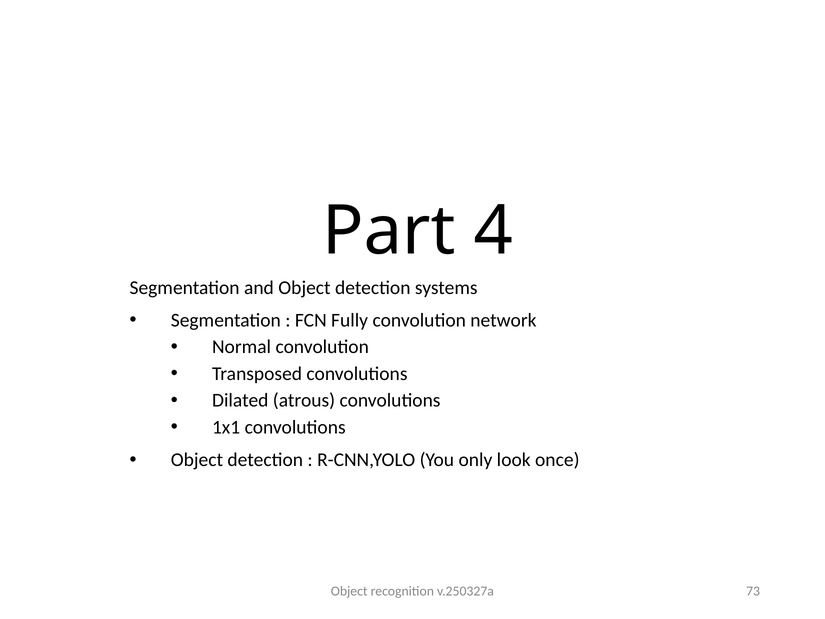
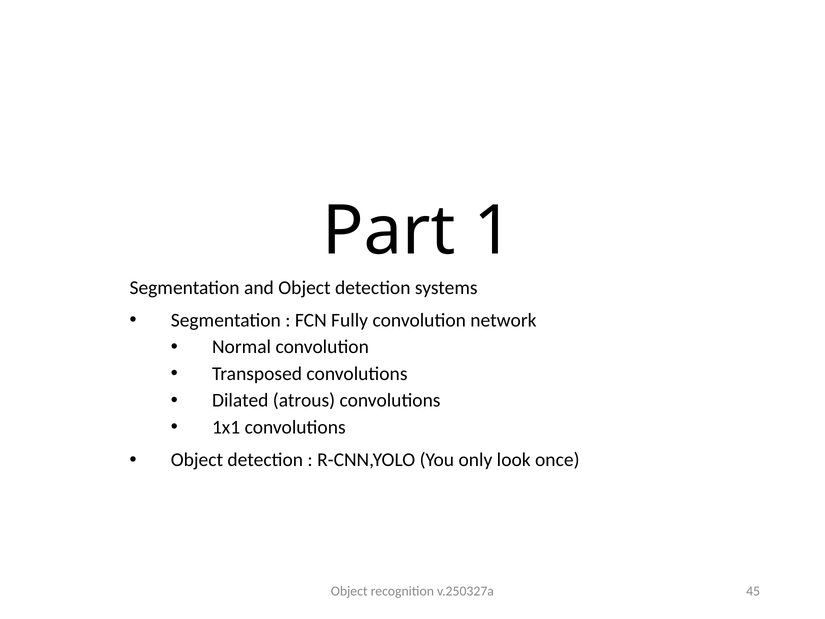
4: 4 -> 1 (493, 231)
73: 73 -> 45 (753, 591)
